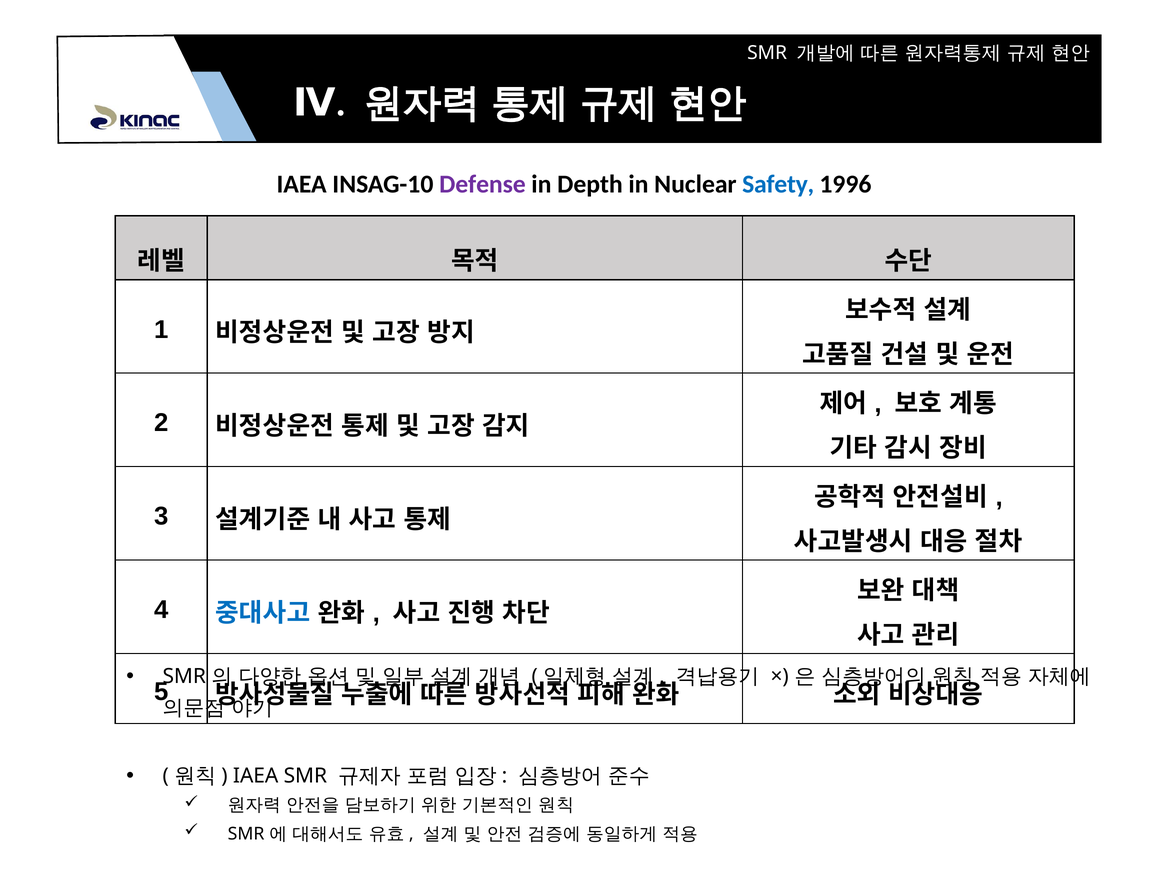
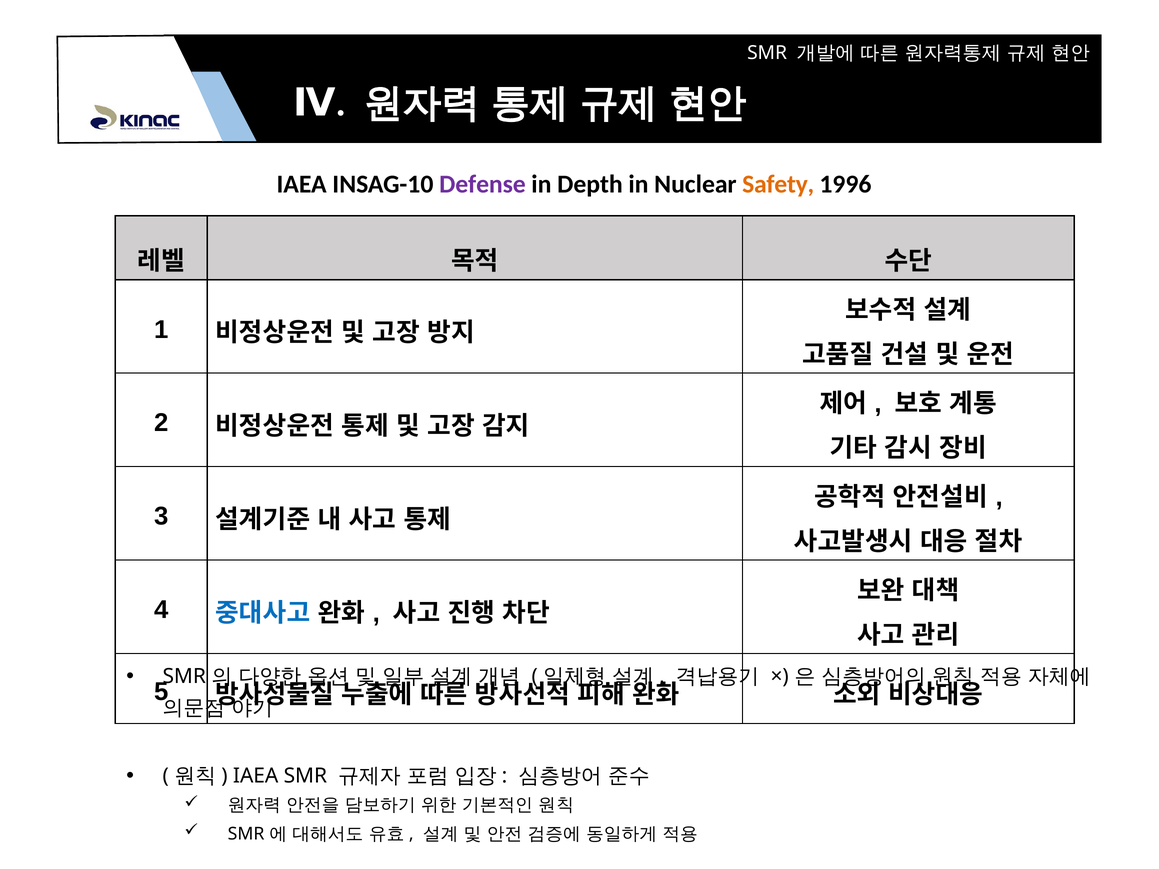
Safety colour: blue -> orange (778, 184)
